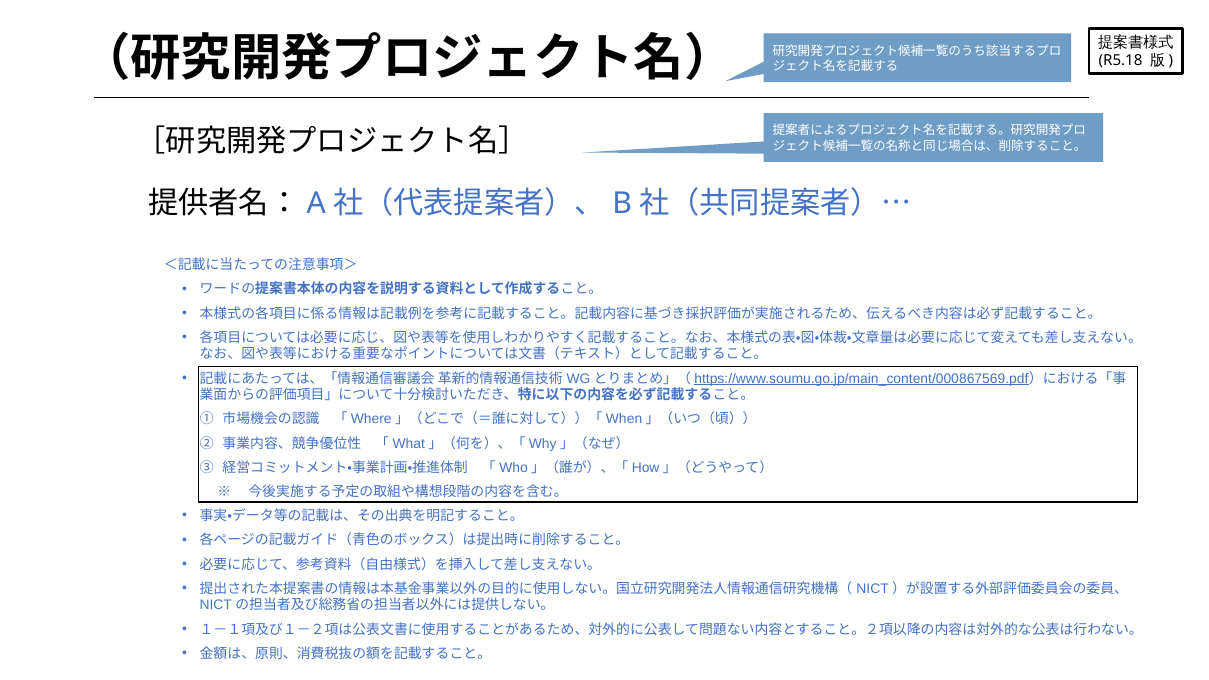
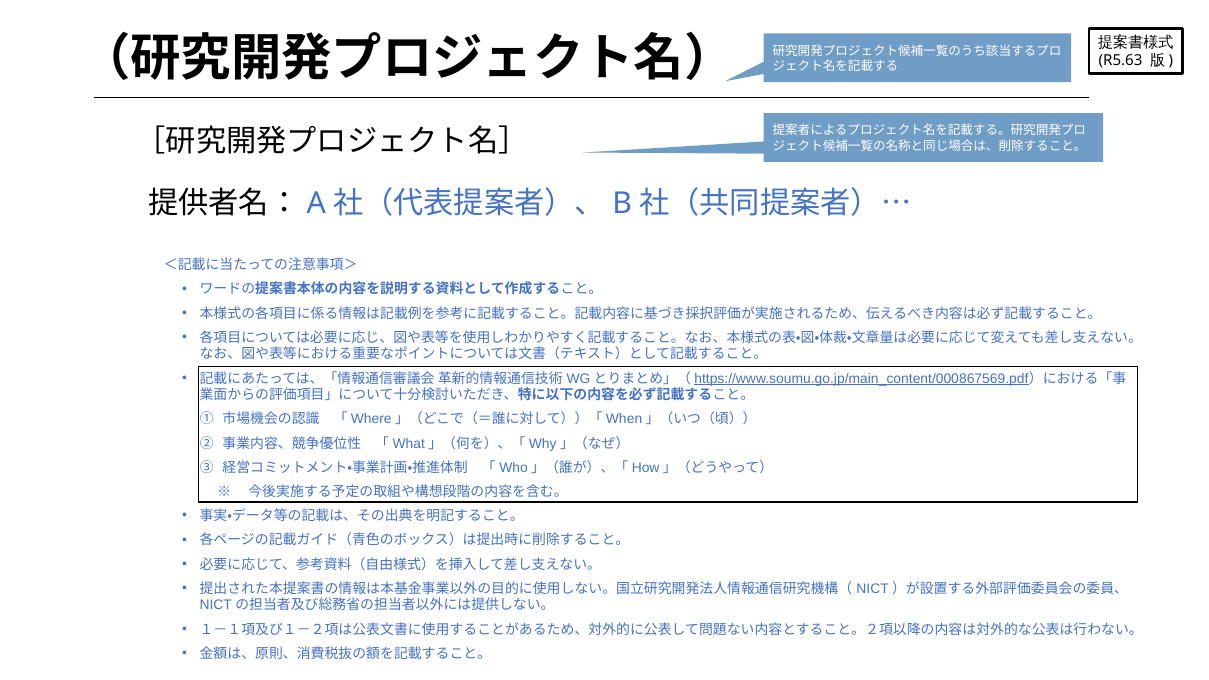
R5.18: R5.18 -> R5.63 (1121, 61)
